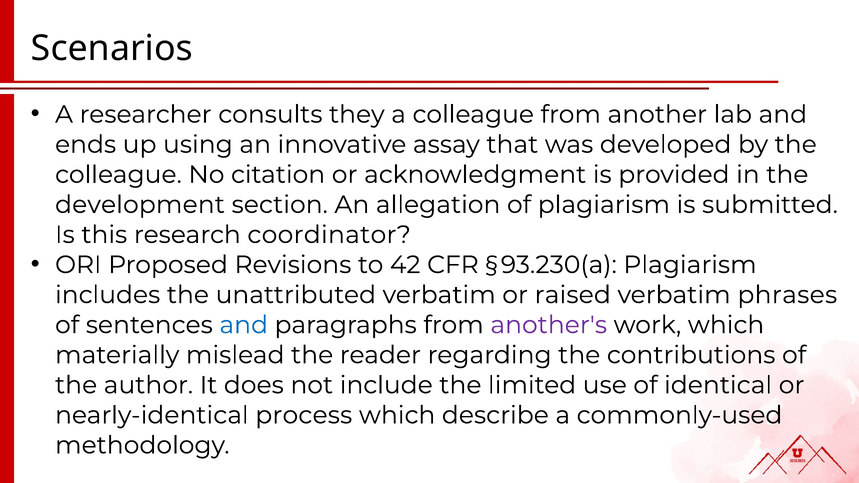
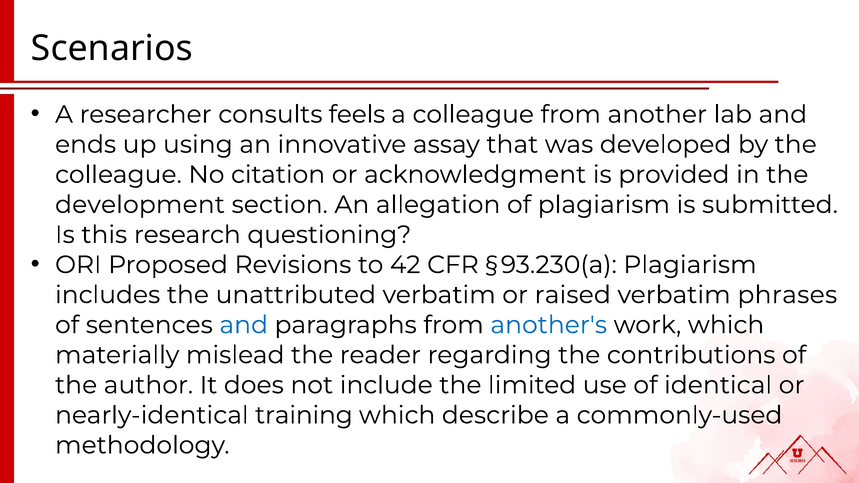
they: they -> feels (357, 114)
coordinator: coordinator -> questioning (329, 235)
another's colour: purple -> blue (549, 325)
process: process -> training (304, 415)
